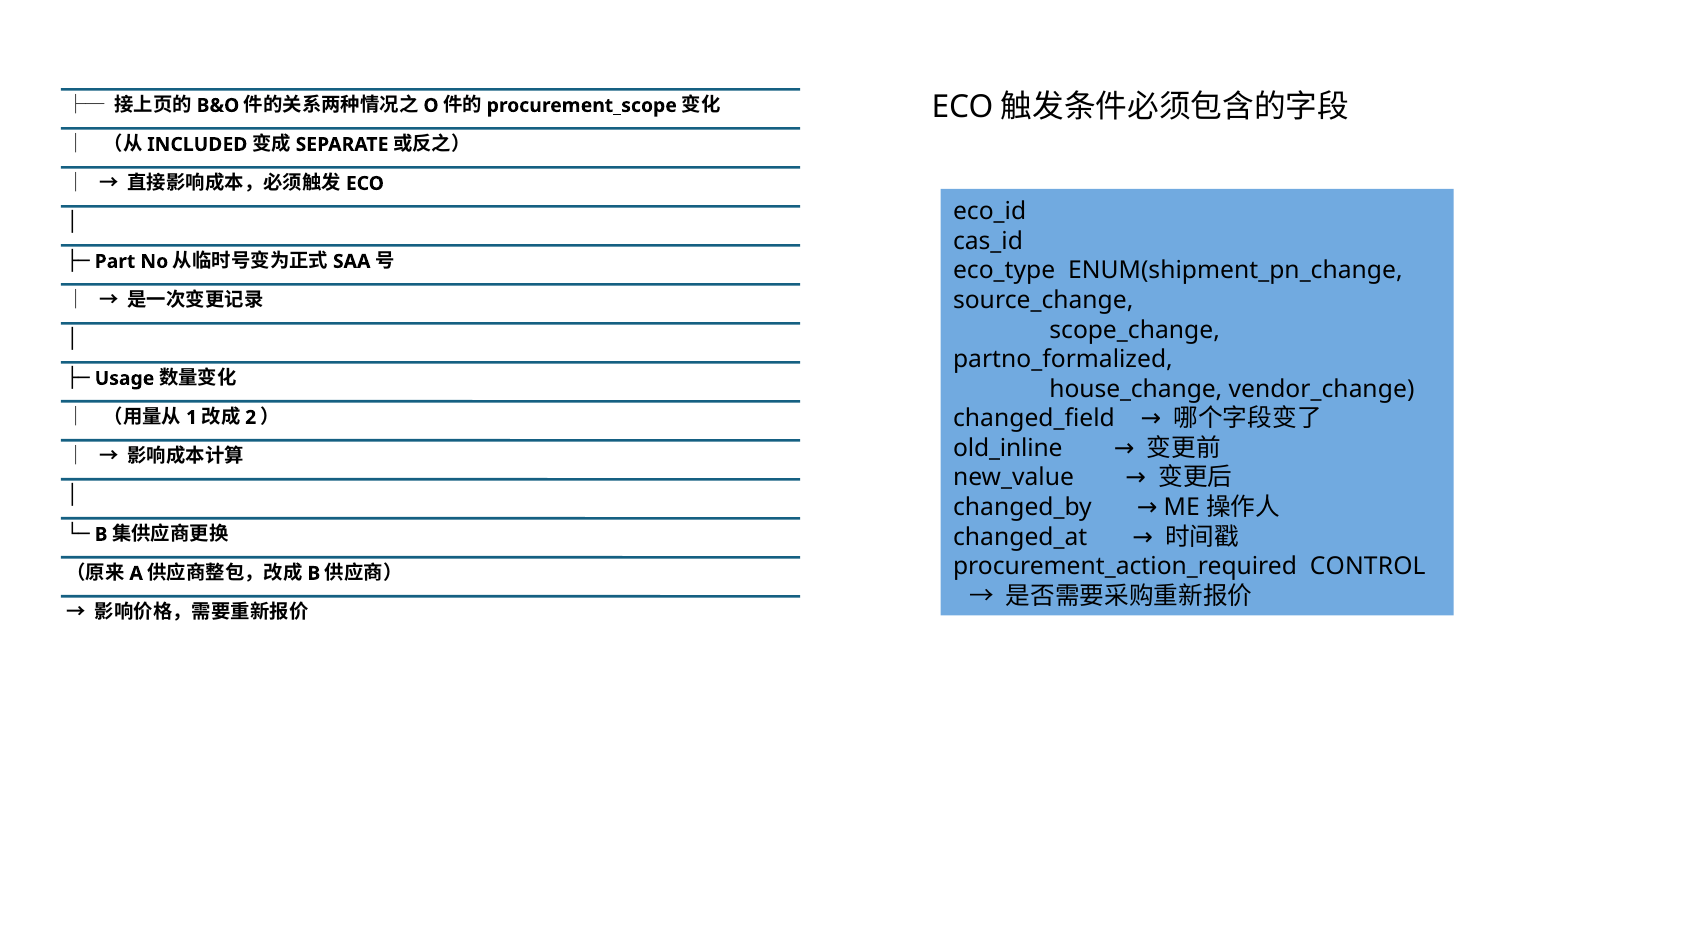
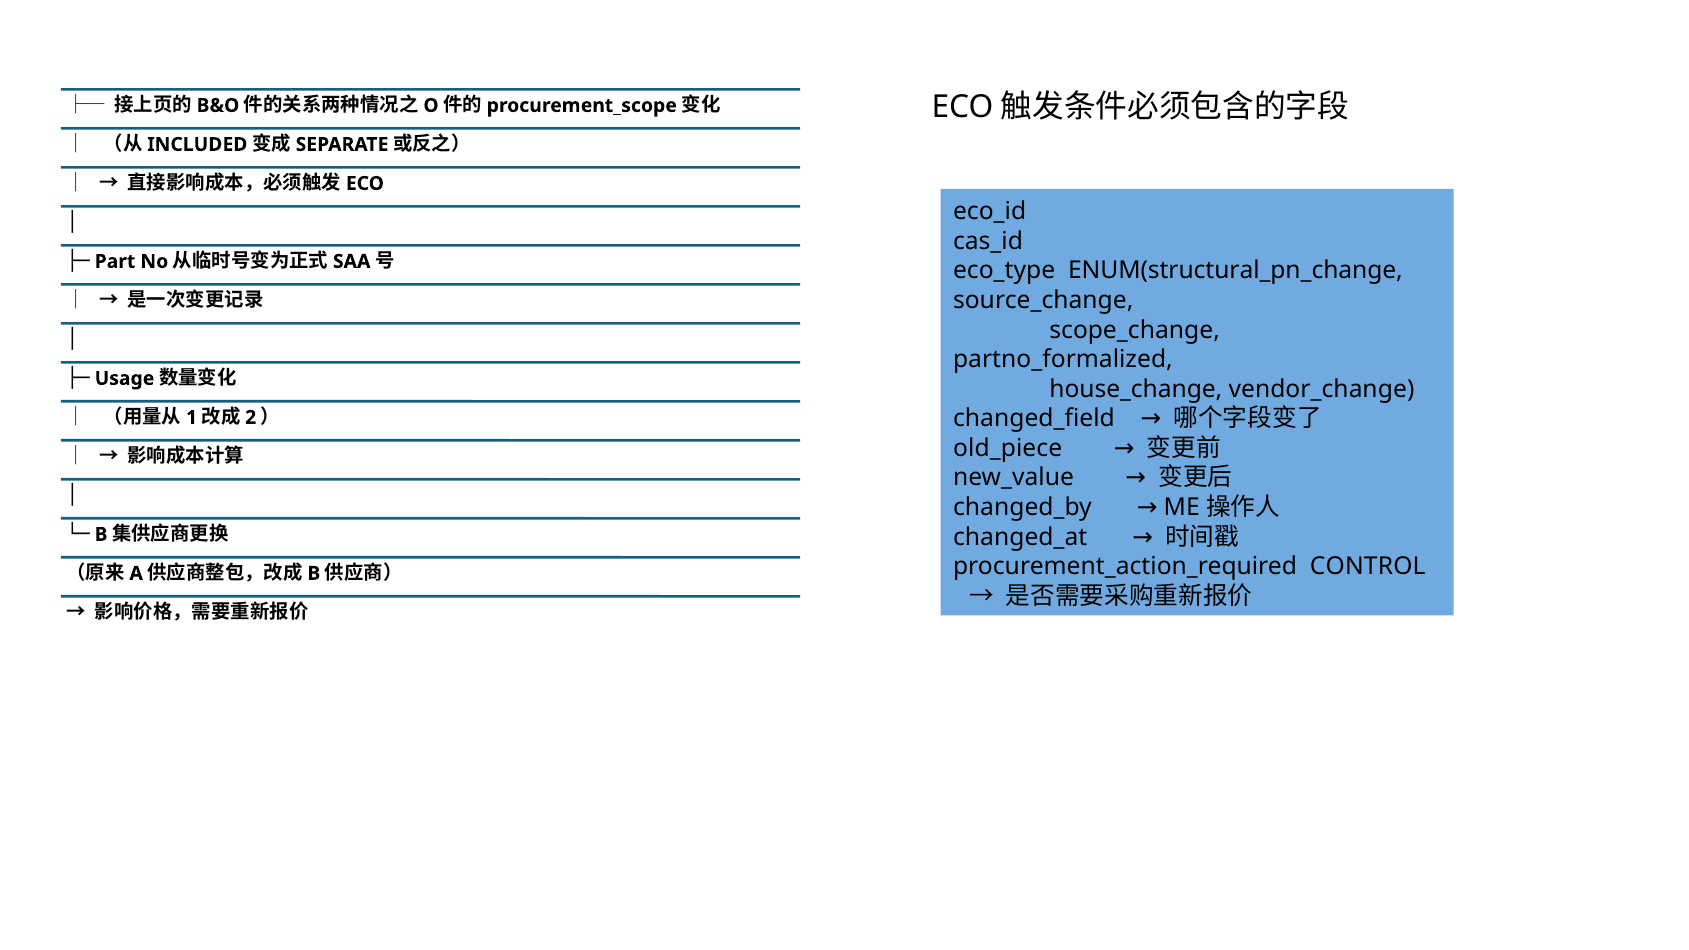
ENUM(shipment_pn_change: ENUM(shipment_pn_change -> ENUM(structural_pn_change (1235, 271)
old_inline: old_inline -> old_piece (1008, 448)
